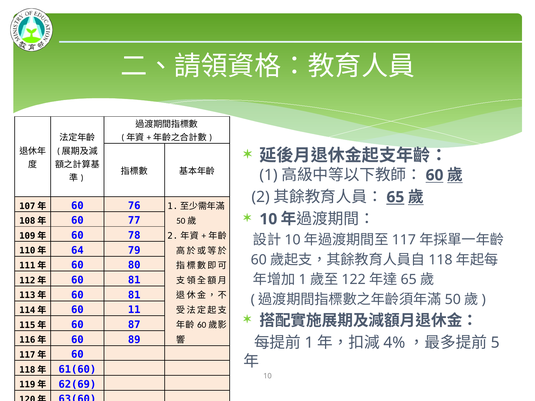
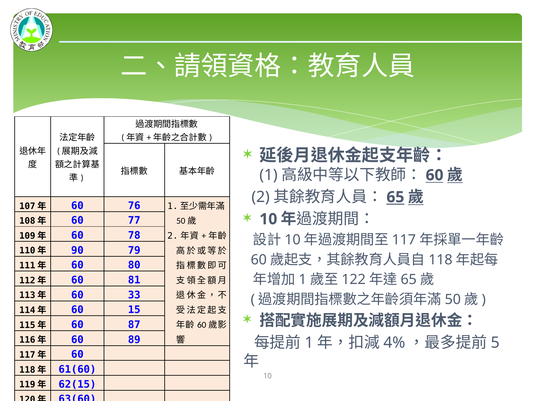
64: 64 -> 90 (77, 250)
81: 81 -> 33 (134, 295)
11: 11 -> 15 (134, 310)
62(69: 62(69 -> 62(15 (77, 384)
